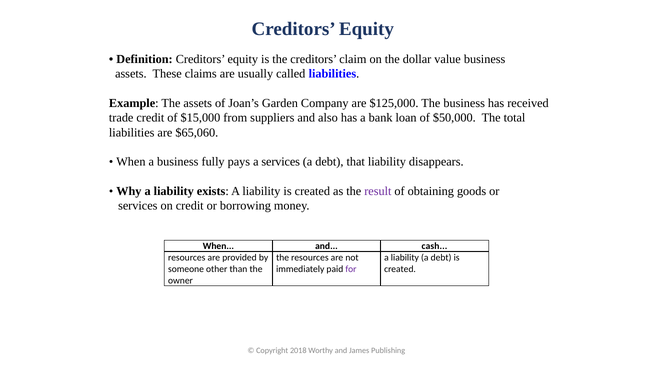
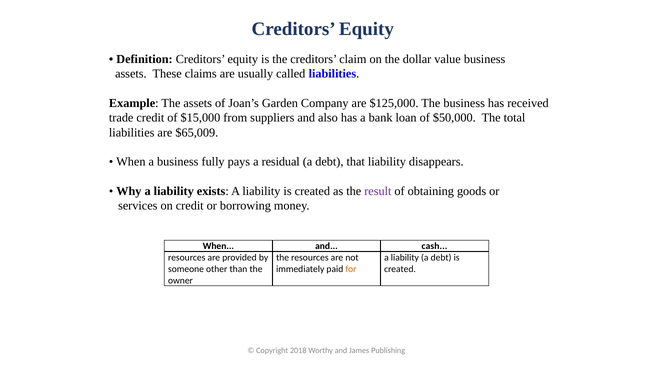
$65,060: $65,060 -> $65,009 (197, 133)
a services: services -> residual (281, 162)
for colour: purple -> orange (351, 269)
